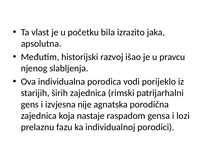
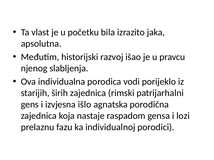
nije: nije -> išlo (85, 105)
